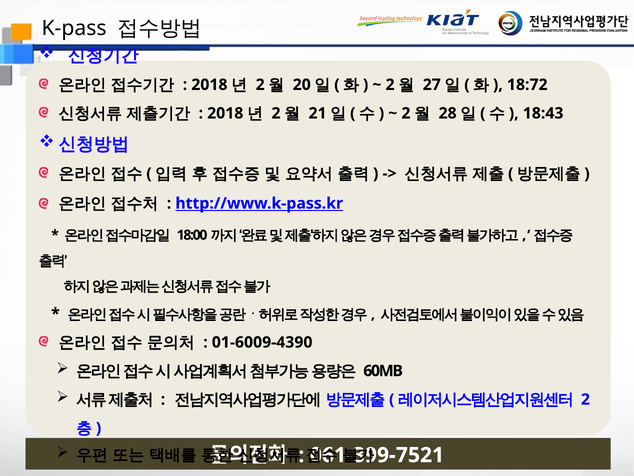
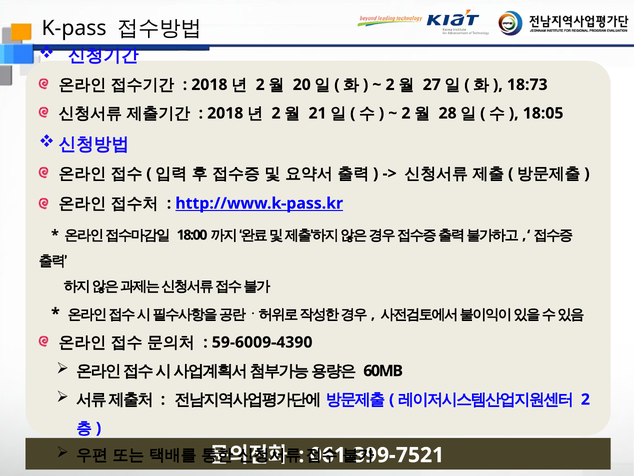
18:72: 18:72 -> 18:73 (527, 85)
18:43: 18:43 -> 18:05 (543, 113)
01-6009-4390: 01-6009-4390 -> 59-6009-4390 (262, 342)
